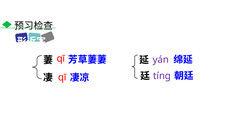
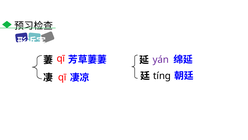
tíng colour: purple -> black (162, 76)
